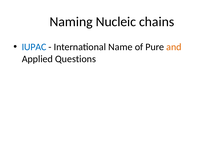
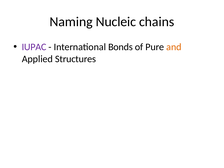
IUPAC colour: blue -> purple (34, 47)
Name: Name -> Bonds (120, 47)
Questions: Questions -> Structures (76, 59)
